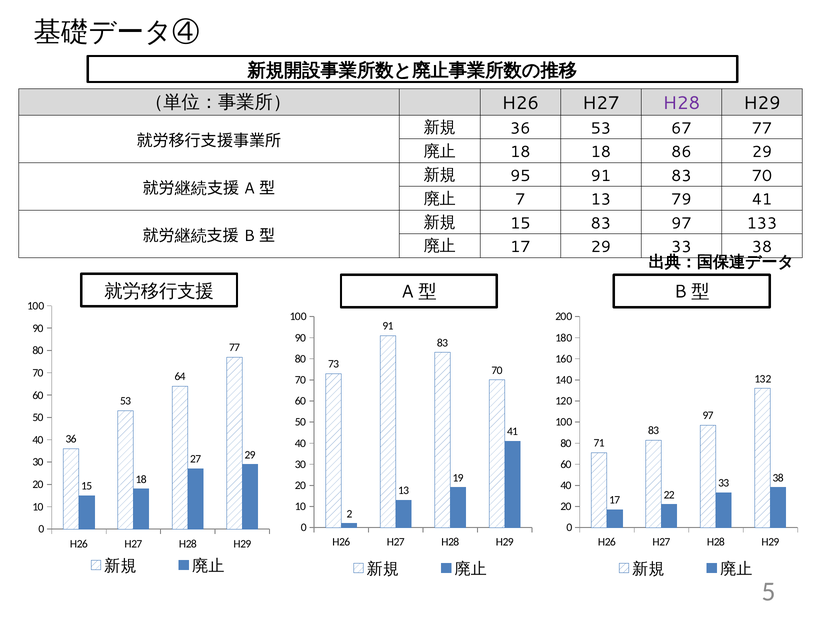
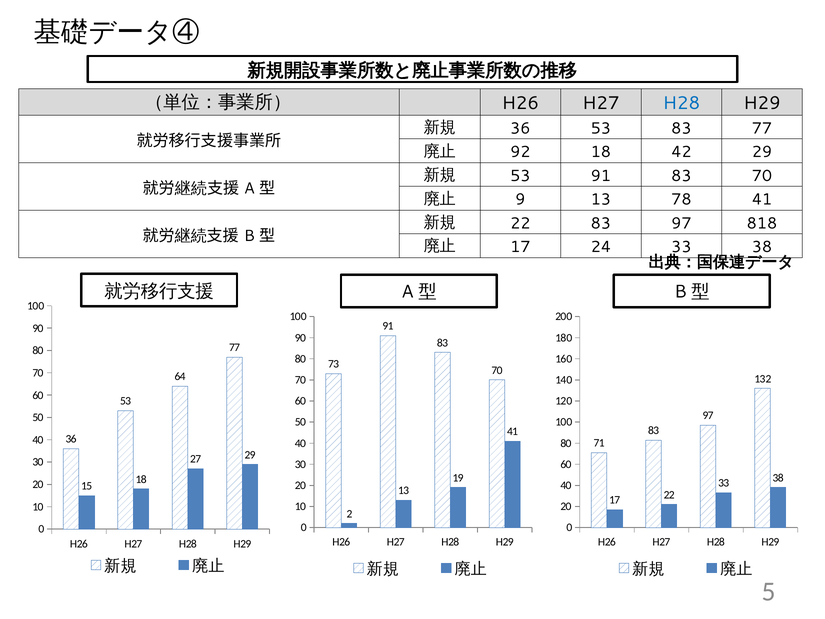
H28 colour: purple -> blue (681, 103)
53 67: 67 -> 83 (681, 128)
18: 18 -> 92 (520, 152)
86: 86 -> 42 (681, 152)
95: 95 -> 53 (520, 176)
7: 7 -> 9 (520, 199)
79: 79 -> 78 (681, 199)
15: 15 -> 22 (520, 223)
133: 133 -> 818 (762, 223)
17 29: 29 -> 24 (601, 247)
